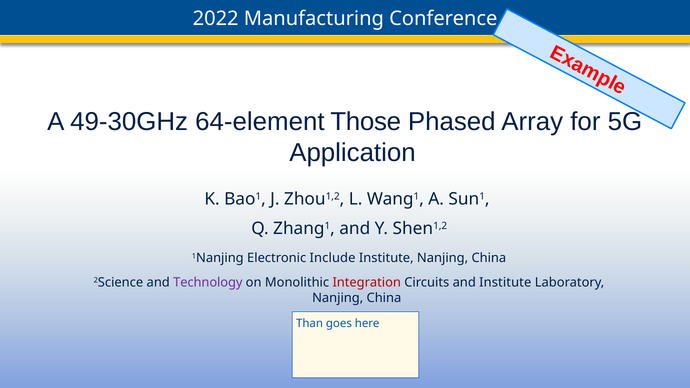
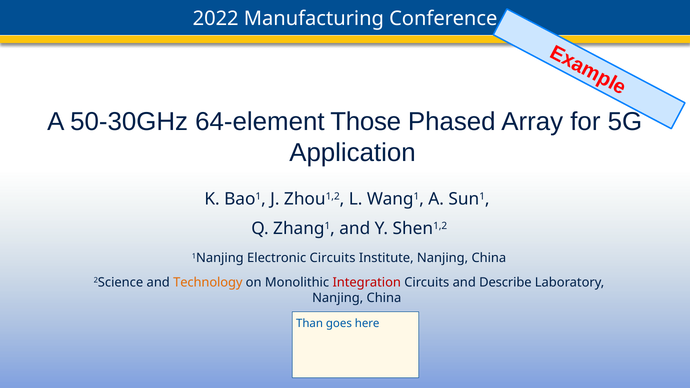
49-30GHz: 49-30GHz -> 50-30GHz (129, 122)
Electronic Include: Include -> Circuits (333, 258)
Technology colour: purple -> orange (208, 282)
and Institute: Institute -> Describe (505, 282)
